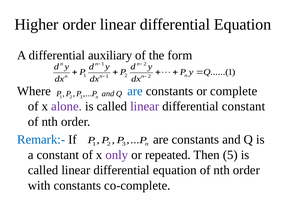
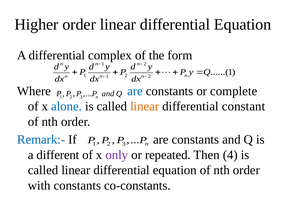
auxiliary: auxiliary -> complex (110, 55)
alone colour: purple -> blue (67, 106)
linear colour: purple -> orange (145, 106)
a constant: constant -> different (58, 154)
5: 5 -> 4 (230, 154)
co-complete: co-complete -> co-constants (137, 185)
